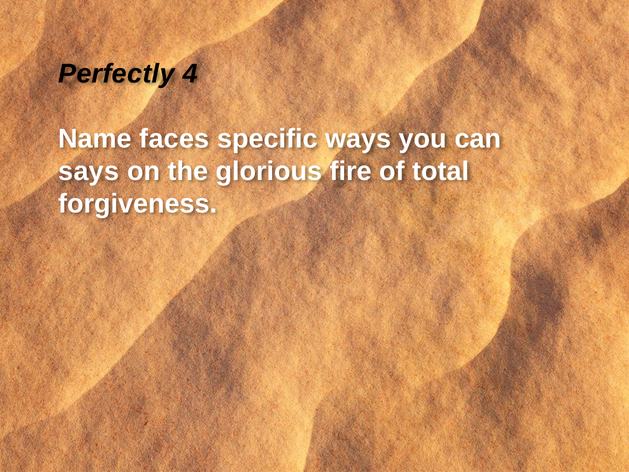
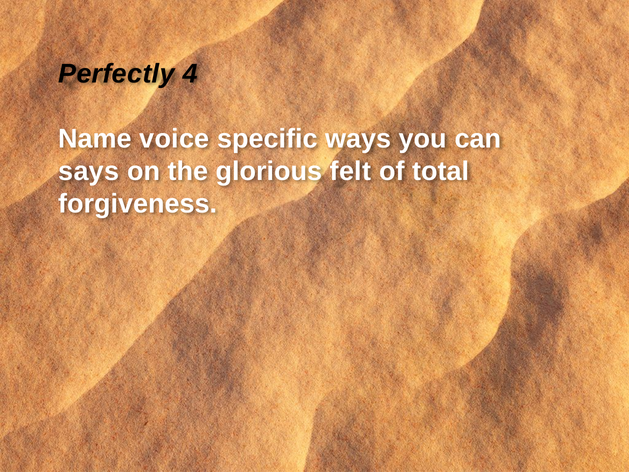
faces: faces -> voice (174, 139)
fire: fire -> felt (350, 171)
